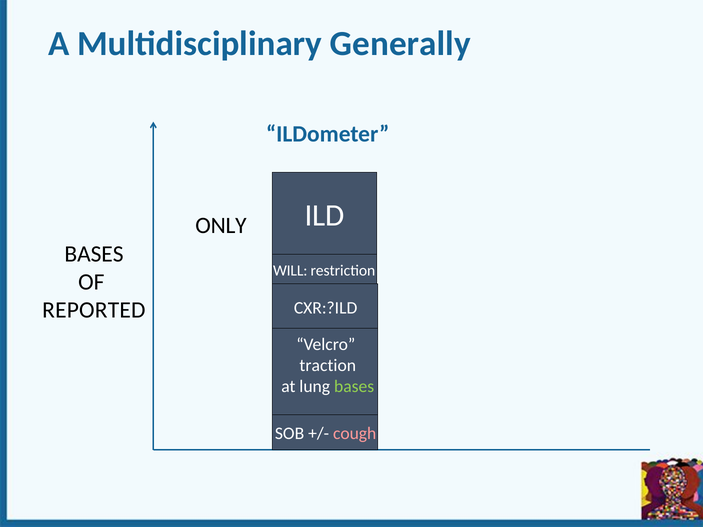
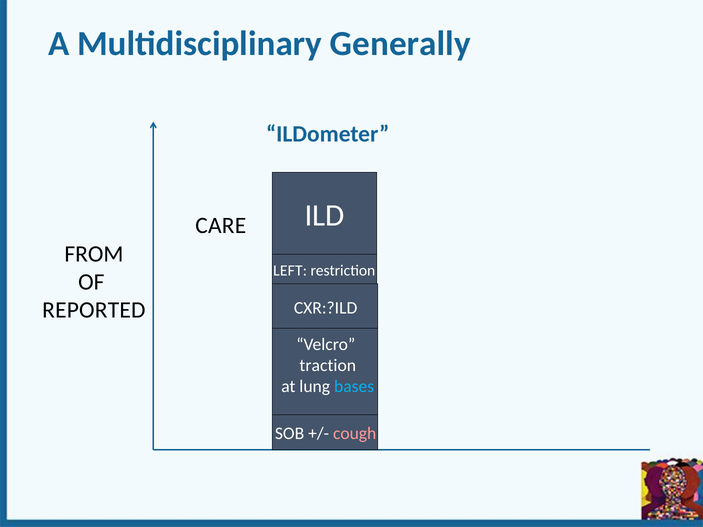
ONLY: ONLY -> CARE (221, 226)
BASES: BASES -> FROM (94, 254)
WILL: WILL -> LEFT (290, 271)
bases colour: light green -> light blue (354, 387)
